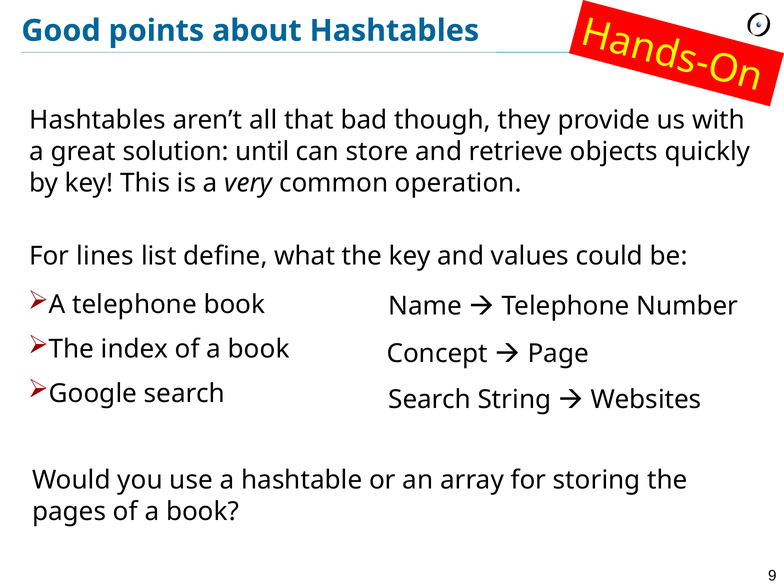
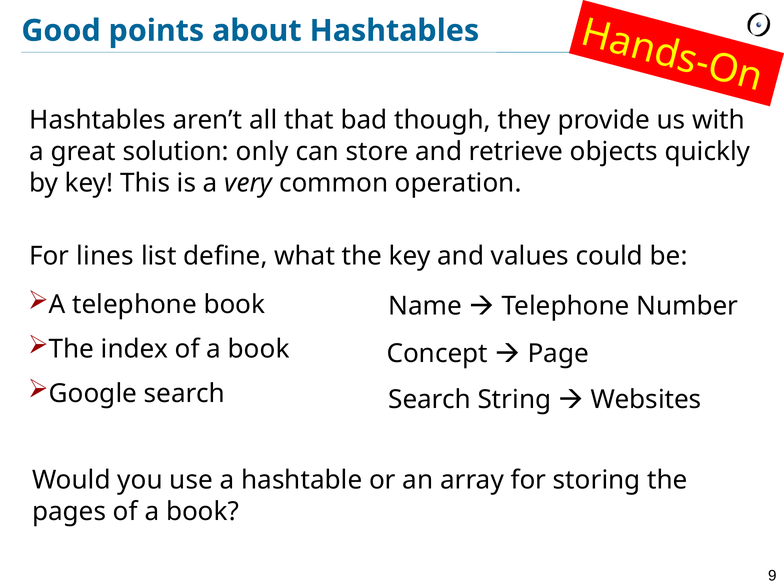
until: until -> only (262, 152)
